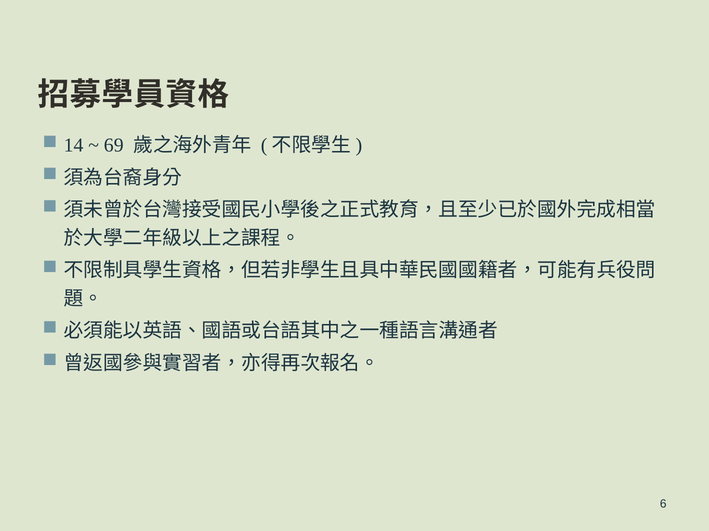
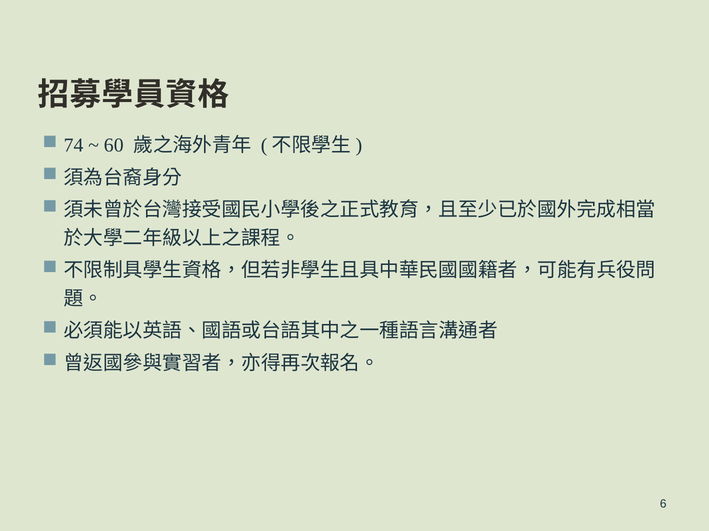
14: 14 -> 74 (74, 146)
69: 69 -> 60 (114, 146)
